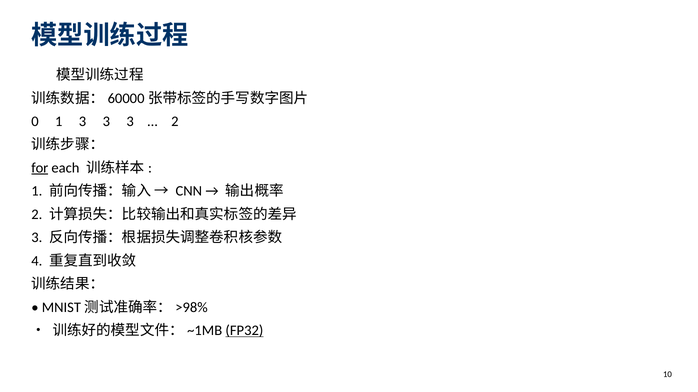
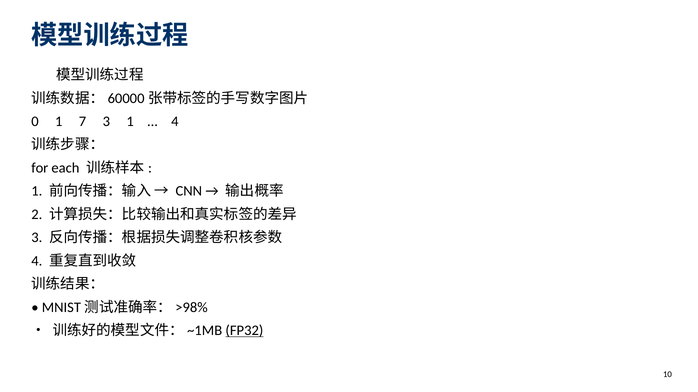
1 3: 3 -> 7 (83, 122)
3: 3 -> 1 (130, 122)
2: 2 -> 4 (175, 122)
for underline: present -> none (40, 168)
